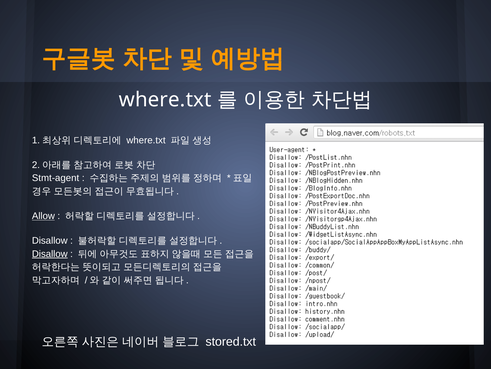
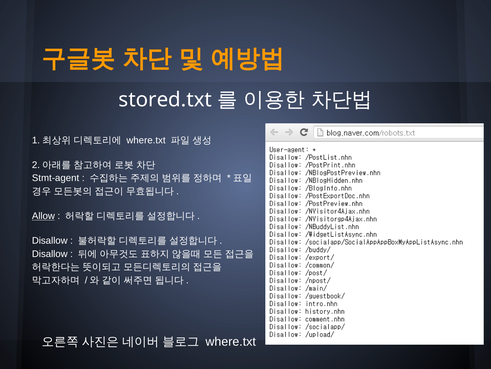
where.txt: where.txt -> stored.txt (165, 100)
Disallow underline: present -> none (50, 253)
stored.txt: stored.txt -> where.txt (231, 341)
